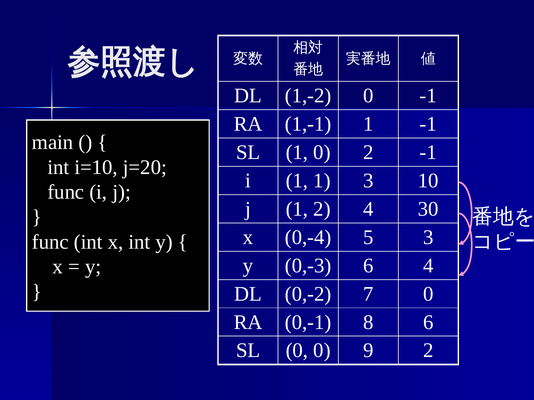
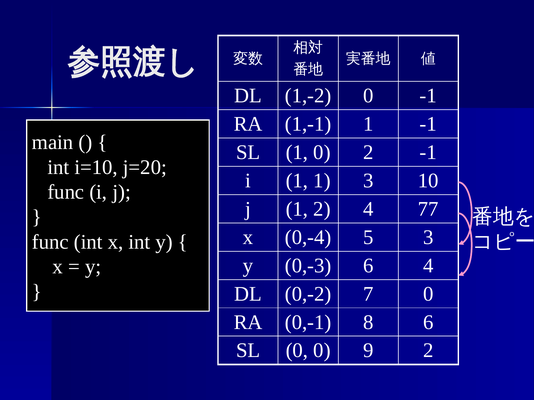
30: 30 -> 77 (428, 209)
